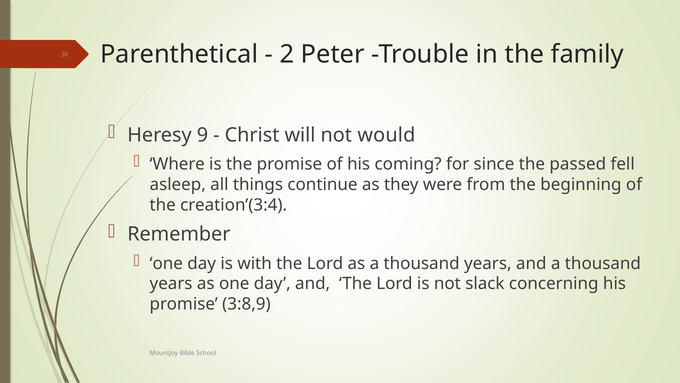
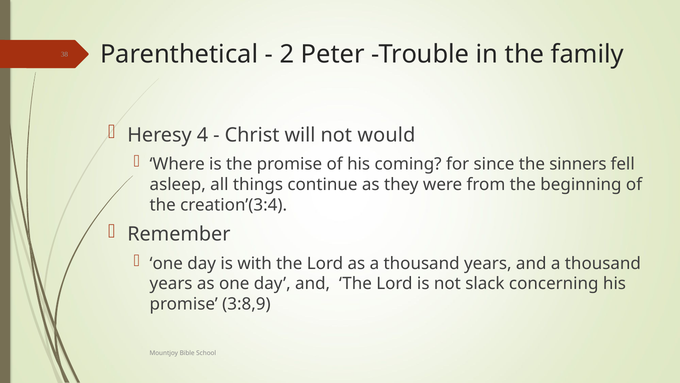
9: 9 -> 4 (202, 135)
passed: passed -> sinners (578, 164)
